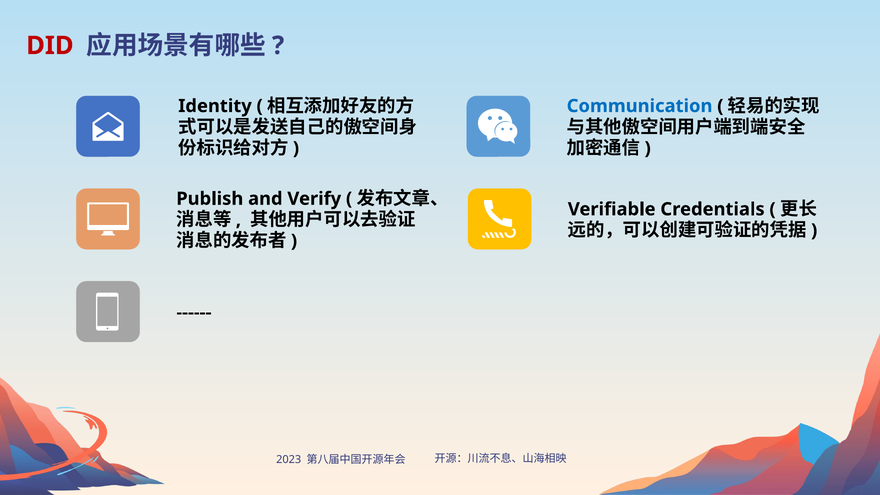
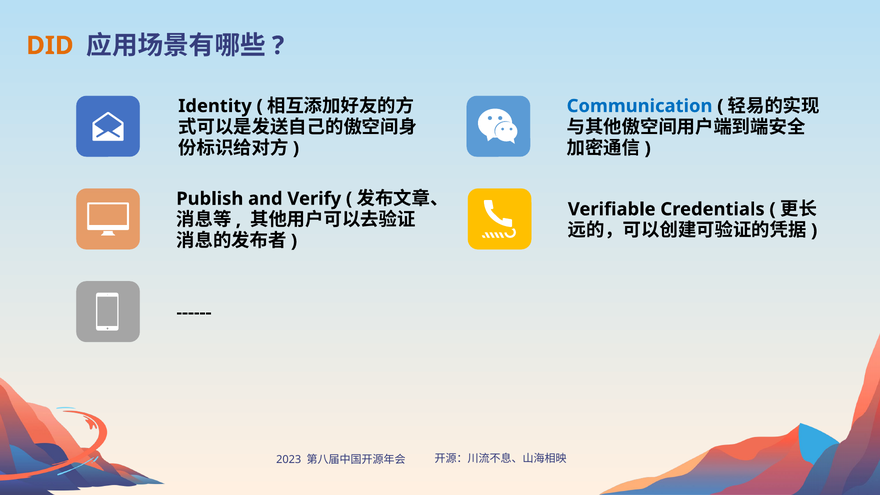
DID colour: red -> orange (50, 46)
